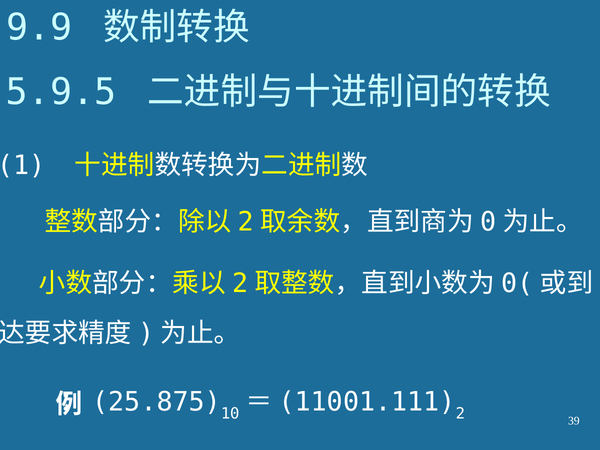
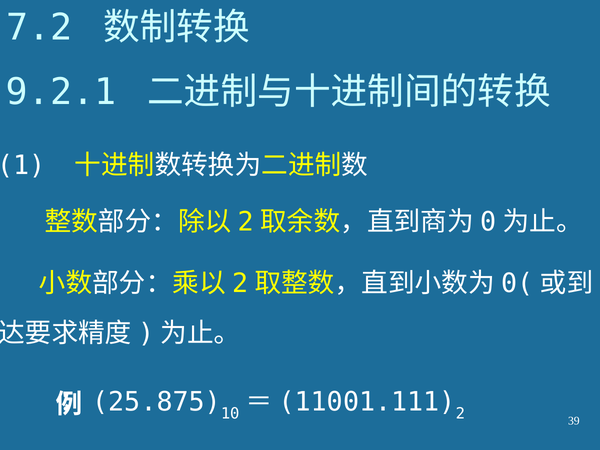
9.9: 9.9 -> 7.2 (39, 28)
5.9.5: 5.9.5 -> 9.2.1 (61, 92)
